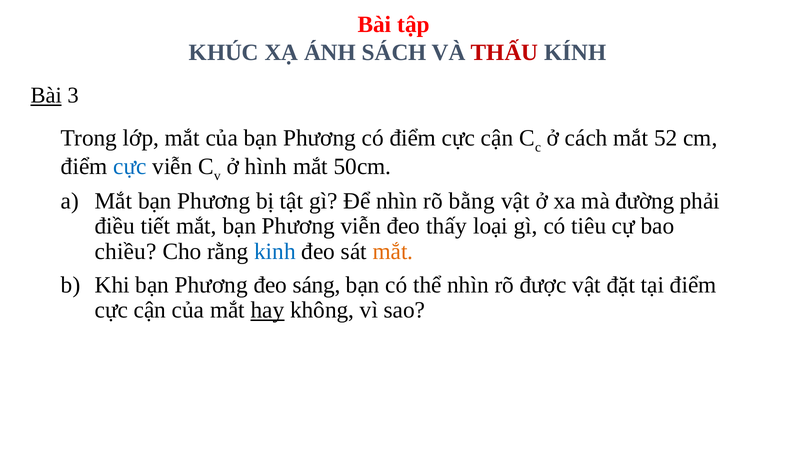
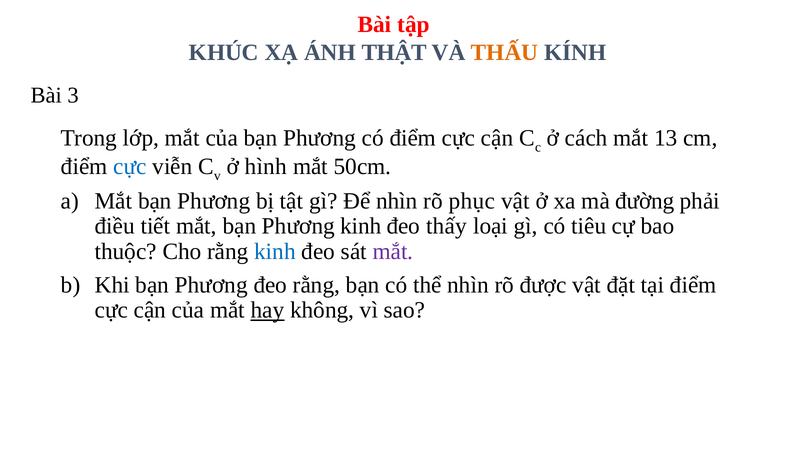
SÁCH: SÁCH -> THẬT (394, 53)
THẤU colour: red -> orange (505, 53)
Bài underline: present -> none (46, 96)
52: 52 -> 13 (666, 138)
bằng: bằng -> phục (472, 201)
Phương viễn: viễn -> kinh (361, 226)
chiều: chiều -> thuộc (126, 251)
mắt colour: orange -> purple (393, 251)
đeo sáng: sáng -> rằng (317, 285)
